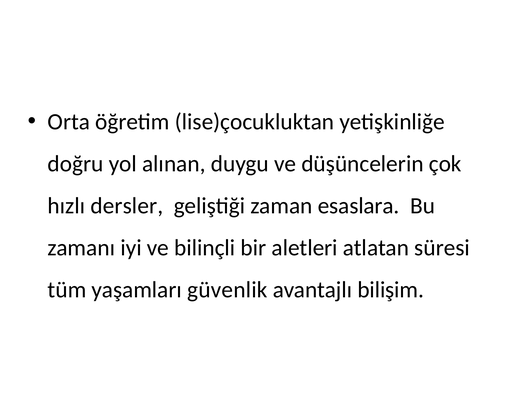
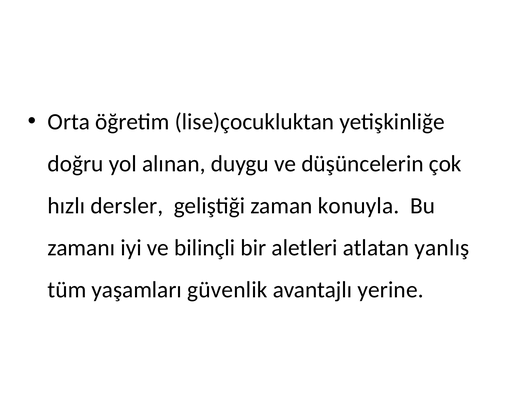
esaslara: esaslara -> konuyla (359, 206)
süresi: süresi -> yanlış (442, 248)
bilişim: bilişim -> yerine (391, 290)
